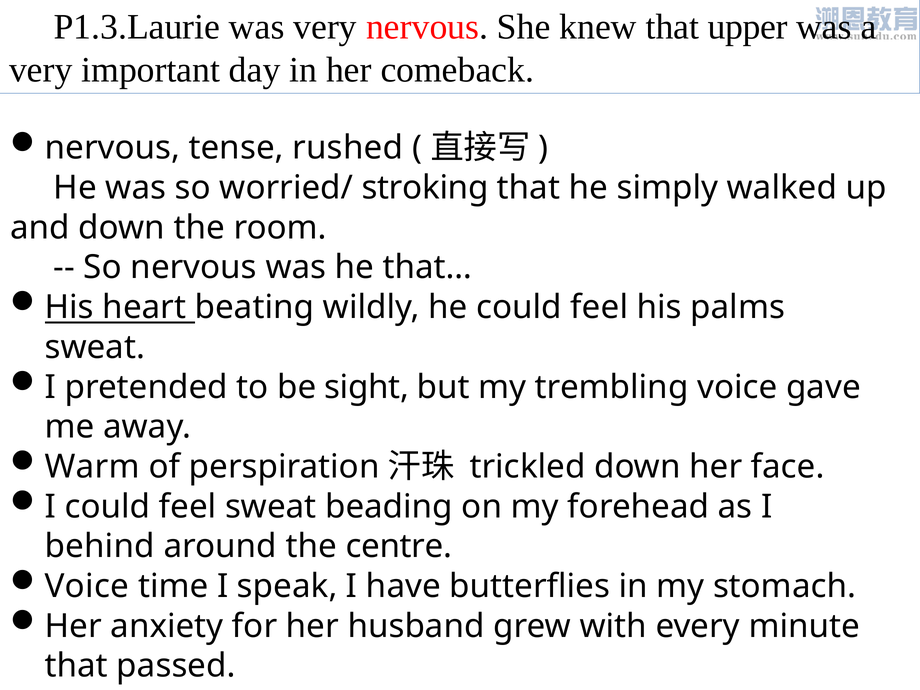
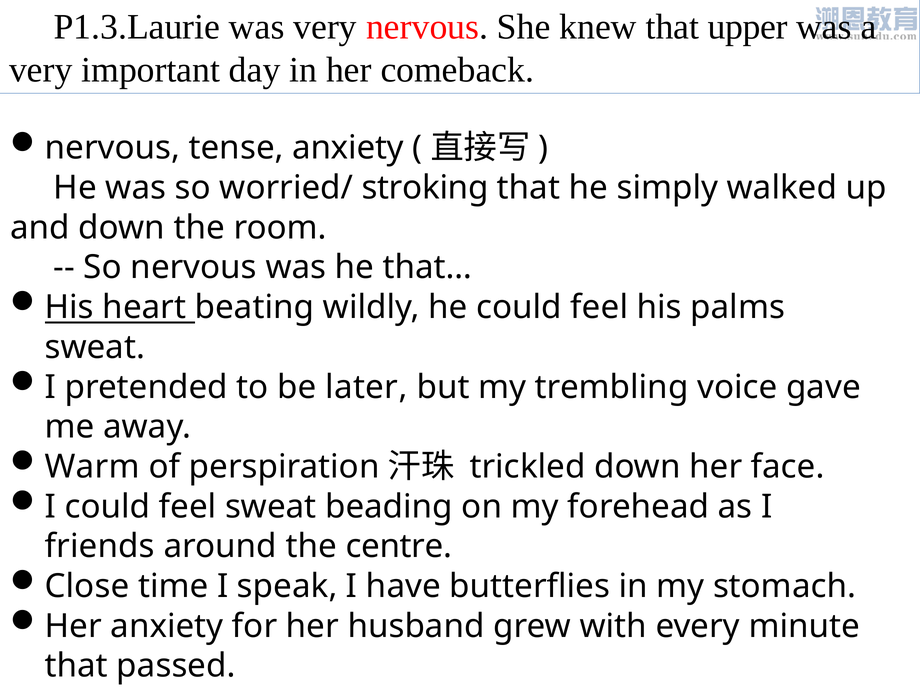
tense rushed: rushed -> anxiety (348, 148)
sight: sight -> later (366, 387)
behind: behind -> friends (100, 546)
Voice: Voice -> Close (87, 586)
